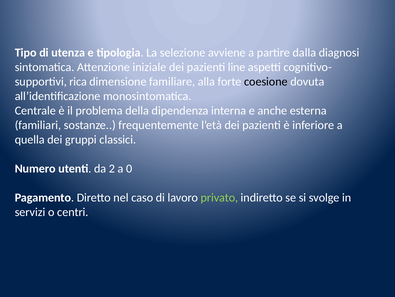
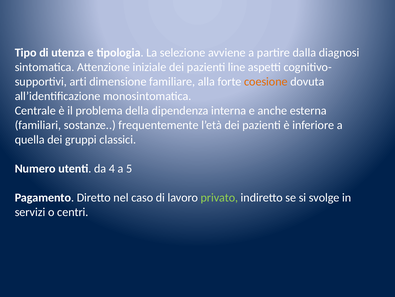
rica: rica -> arti (78, 81)
coesione colour: black -> orange (266, 81)
2: 2 -> 4 (112, 168)
0: 0 -> 5 (129, 168)
